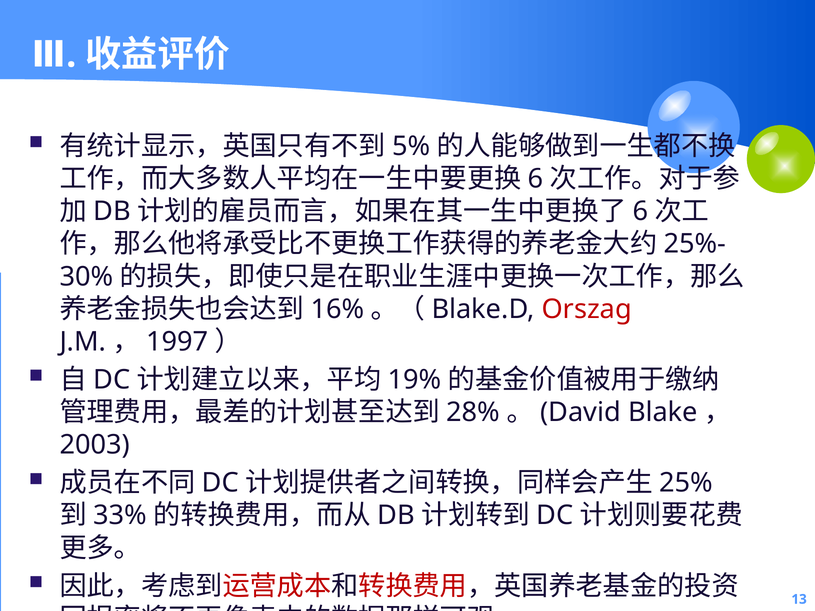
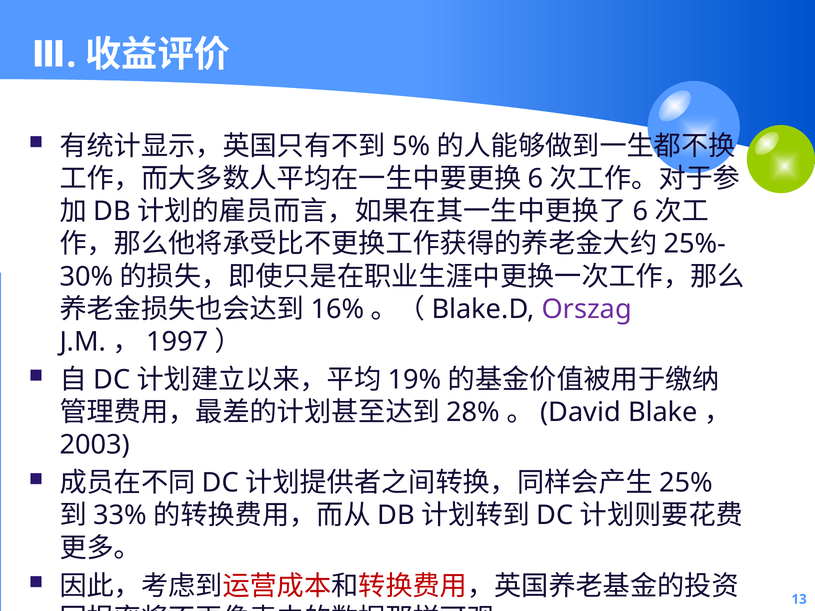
Orszag colour: red -> purple (587, 309)
